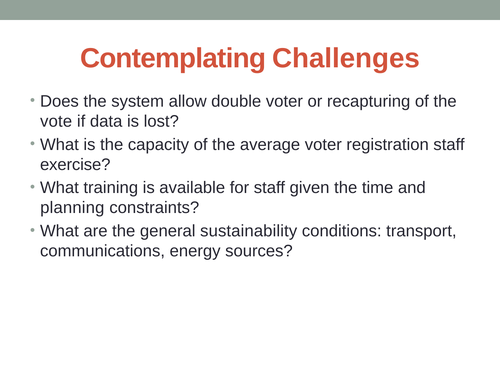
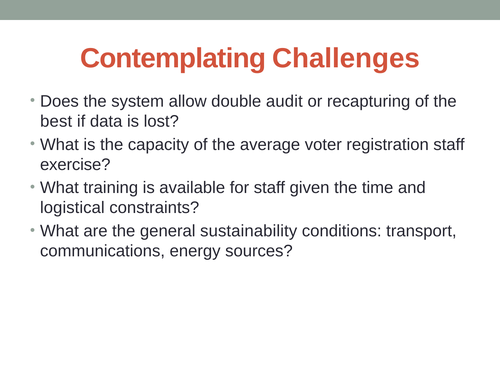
double voter: voter -> audit (284, 101)
vote: vote -> best (56, 121)
planning: planning -> logistical (72, 208)
